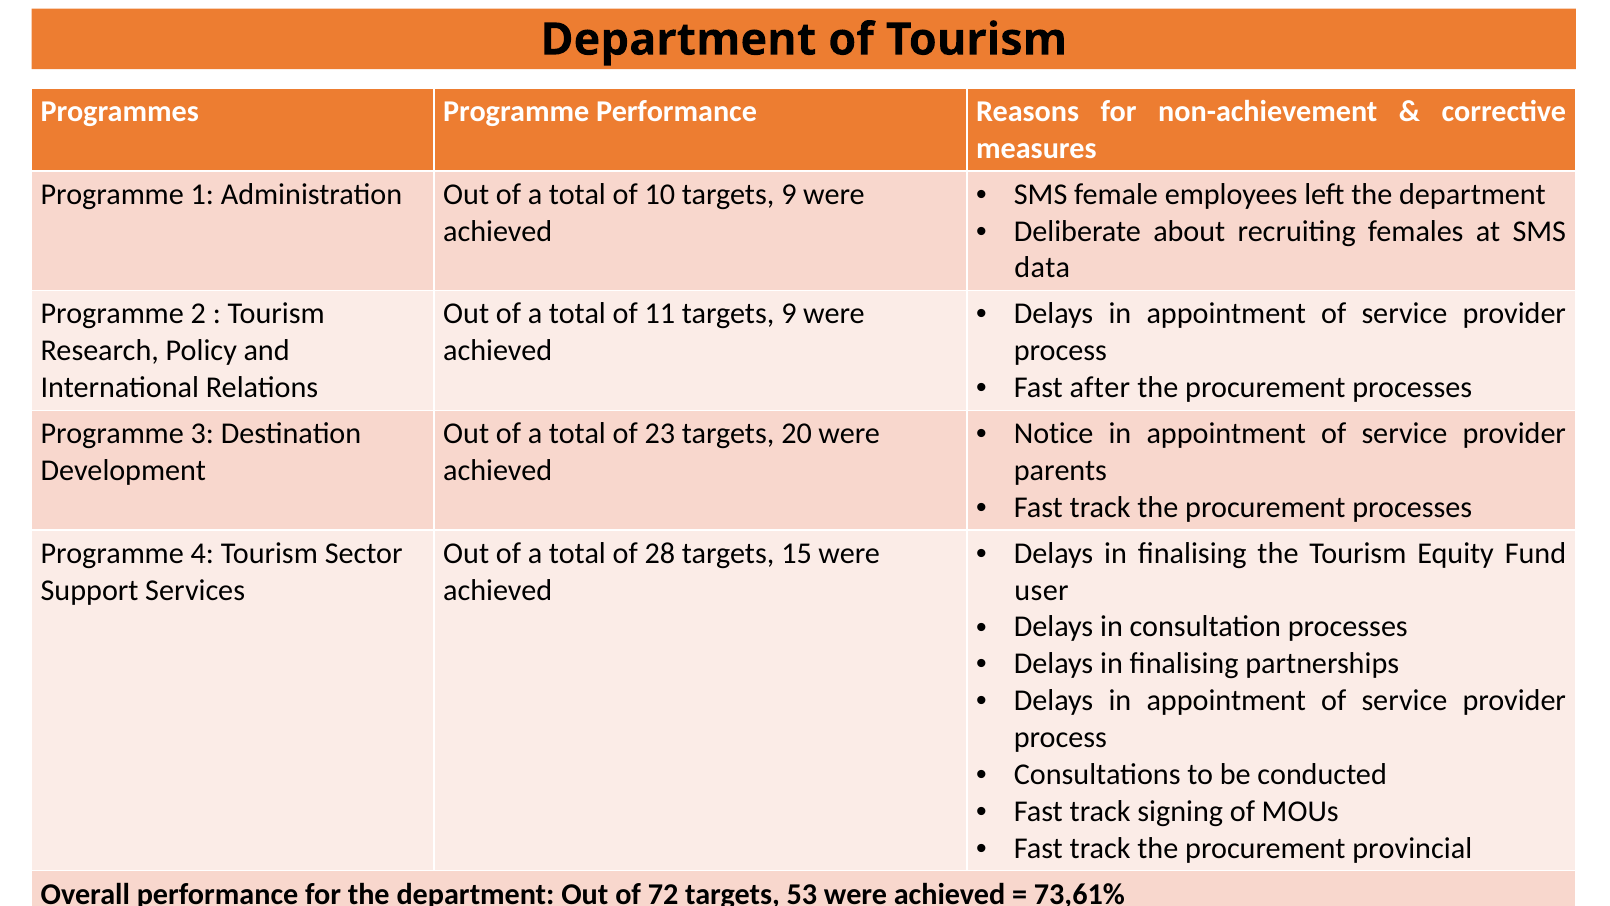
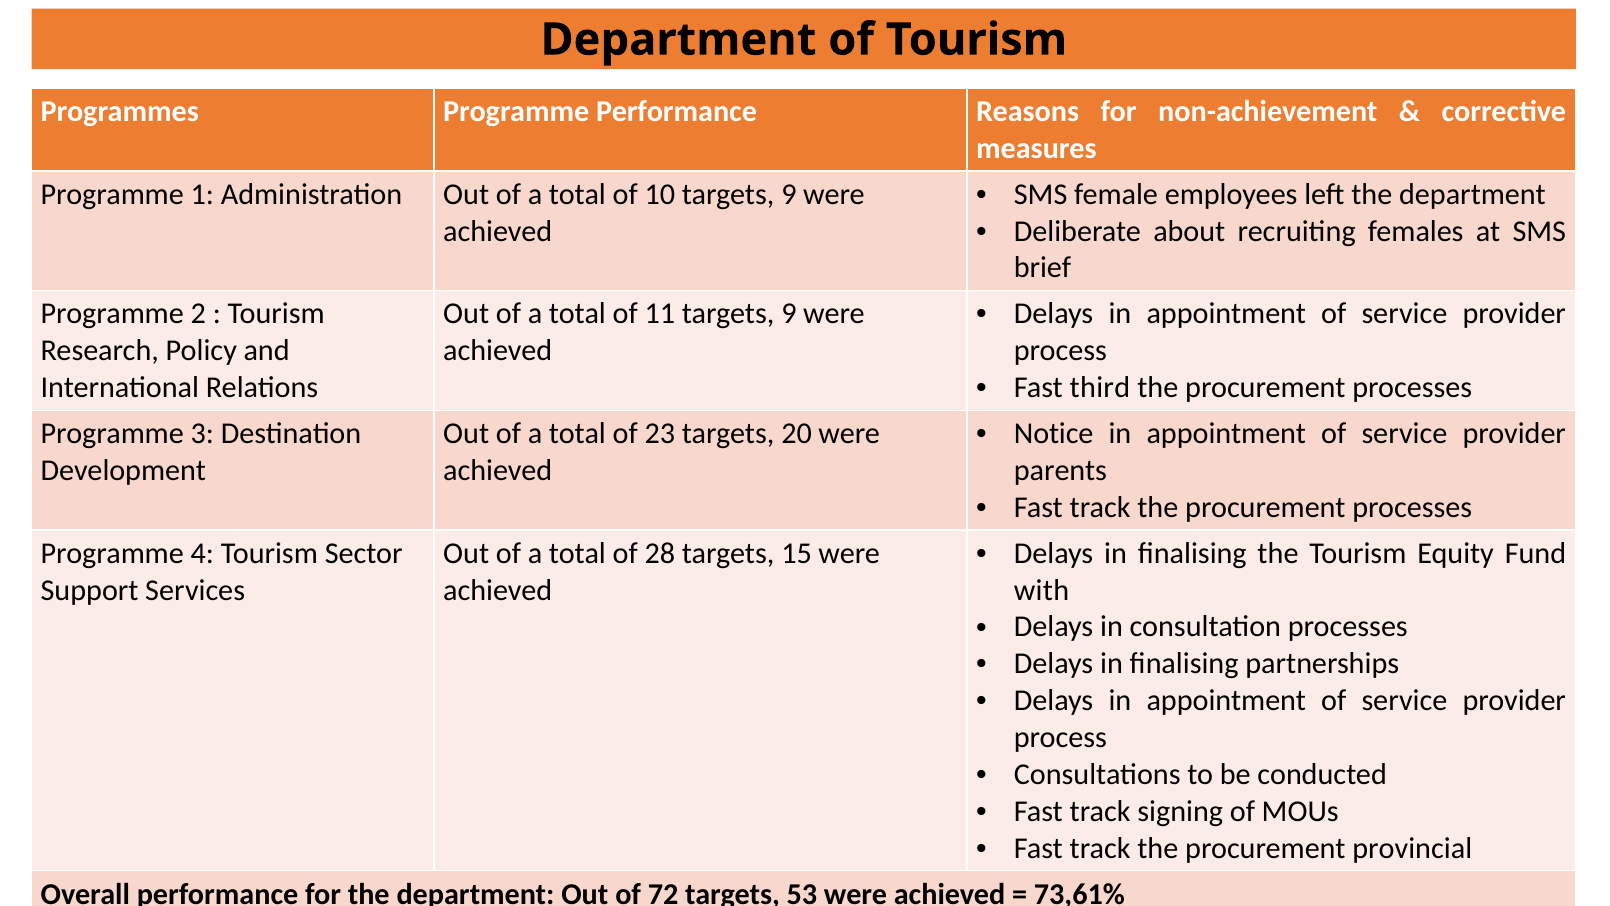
data: data -> brief (1042, 268)
after: after -> third (1100, 387)
user: user -> with (1042, 590)
